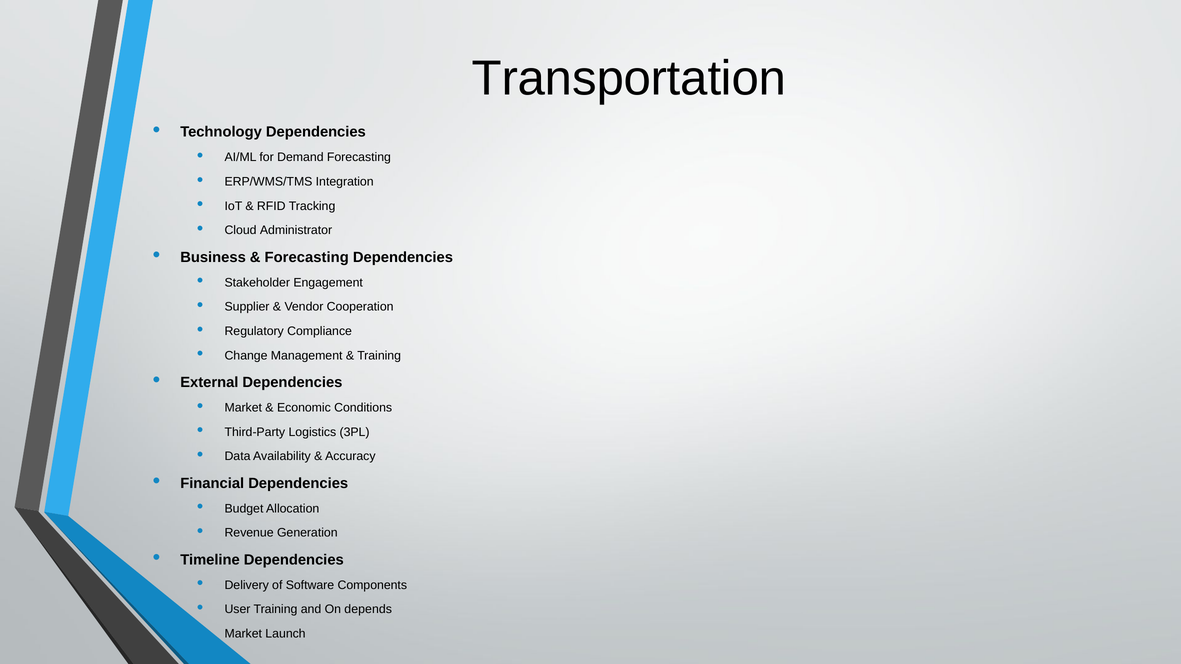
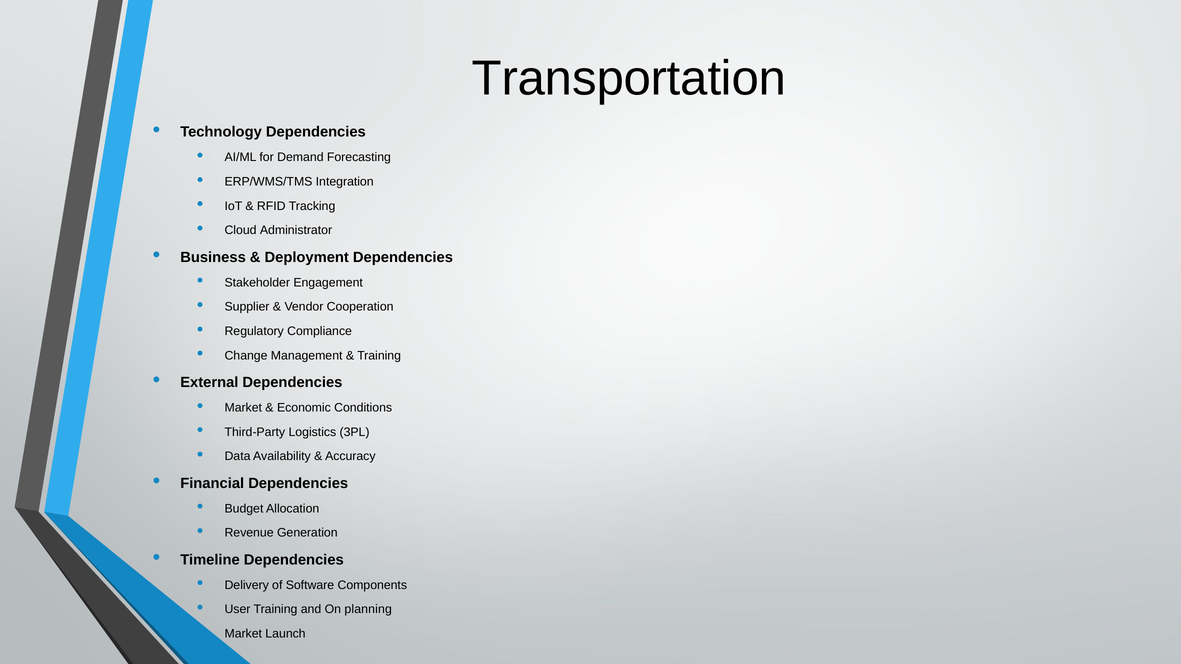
Forecasting: Forecasting -> Deployment (307, 257)
depends: depends -> planning (368, 610)
